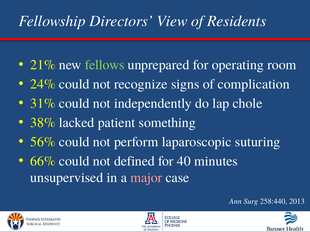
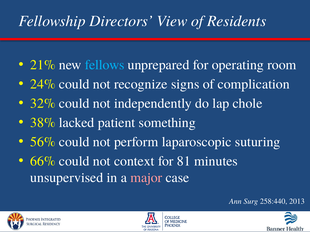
fellows colour: light green -> light blue (105, 65)
31%: 31% -> 32% (43, 104)
defined: defined -> context (134, 162)
40: 40 -> 81 (184, 162)
